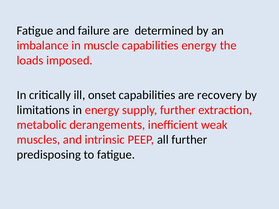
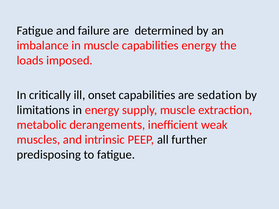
recovery: recovery -> sedation (220, 95)
supply further: further -> muscle (178, 110)
